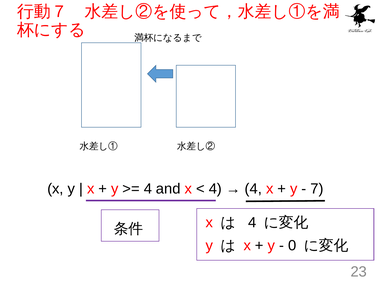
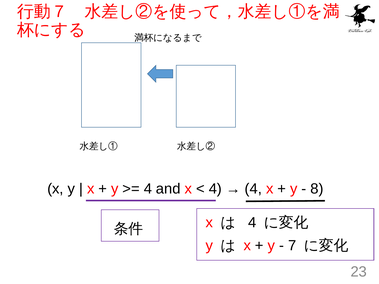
7: 7 -> 8 (317, 189)
0: 0 -> 7 (292, 246)
